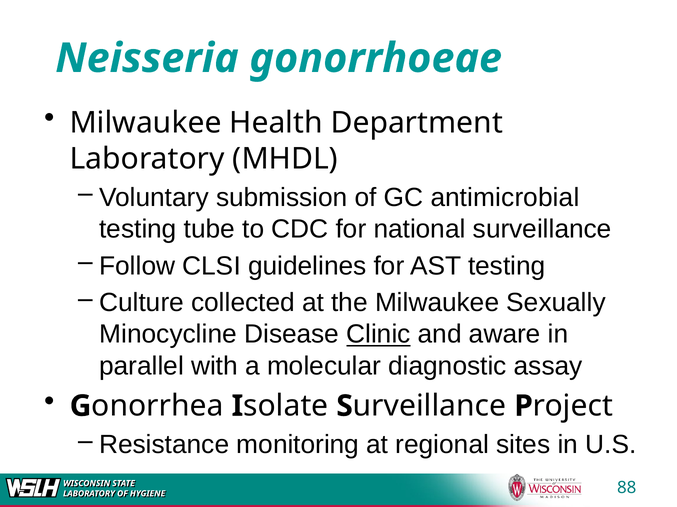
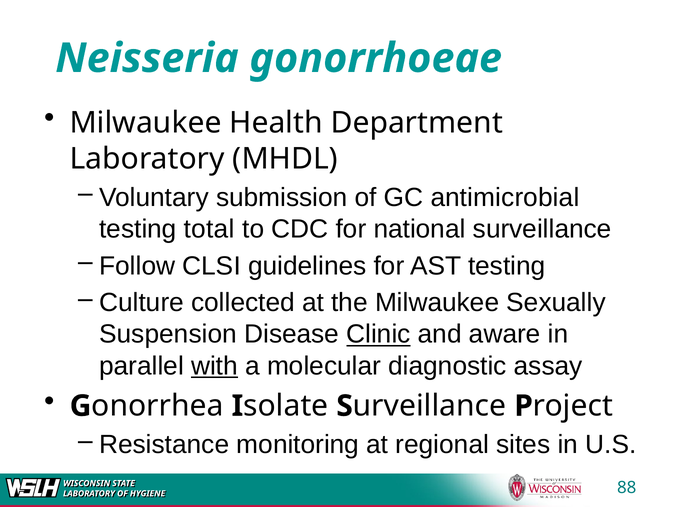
tube: tube -> total (209, 229)
Minocycline: Minocycline -> Suspension (168, 335)
with underline: none -> present (215, 366)
